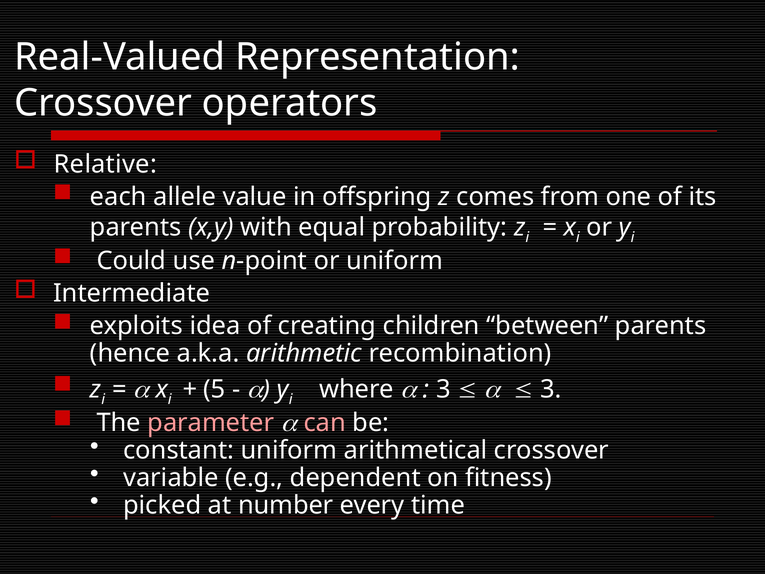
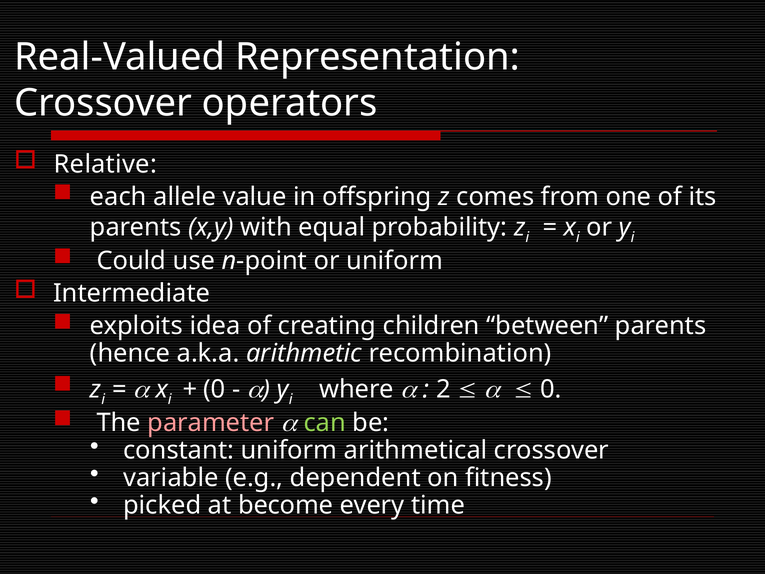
5: 5 -> 0 (214, 389)
3: 3 -> 2 (443, 389)
3: 3 -> 0 (551, 389)
can colour: pink -> light green (325, 422)
number: number -> become (286, 505)
